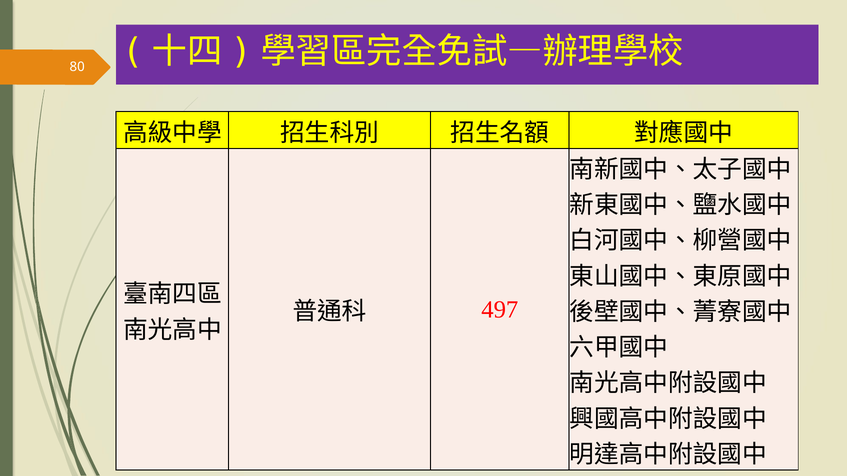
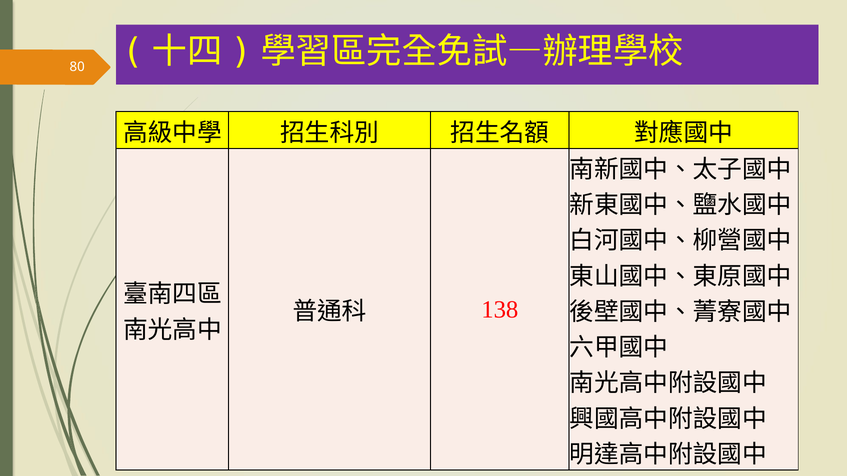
497: 497 -> 138 (500, 310)
